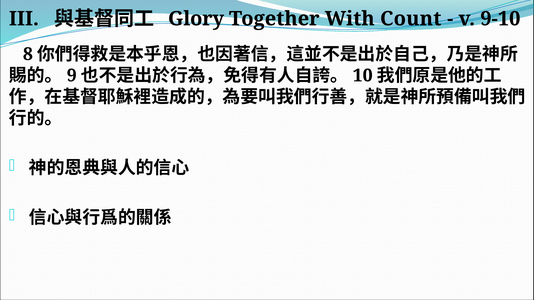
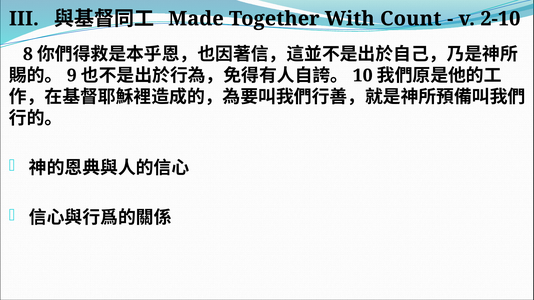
Glory: Glory -> Made (196, 19)
9-10: 9-10 -> 2-10 (500, 19)
